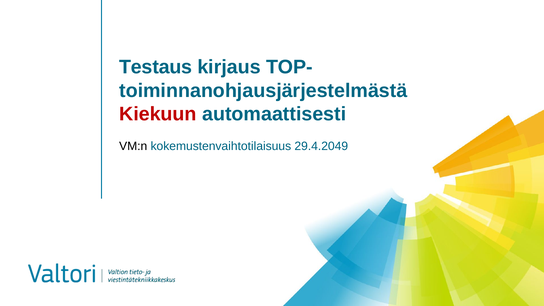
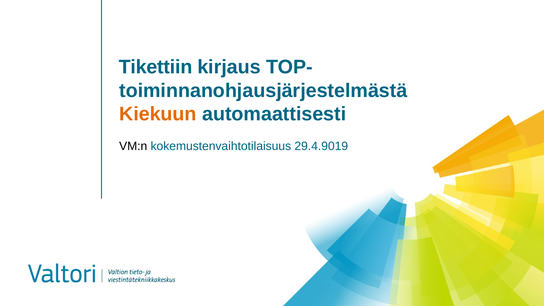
Testaus: Testaus -> Tikettiin (156, 67)
Kiekuun colour: red -> orange (158, 114)
29.4.2049: 29.4.2049 -> 29.4.9019 (321, 146)
